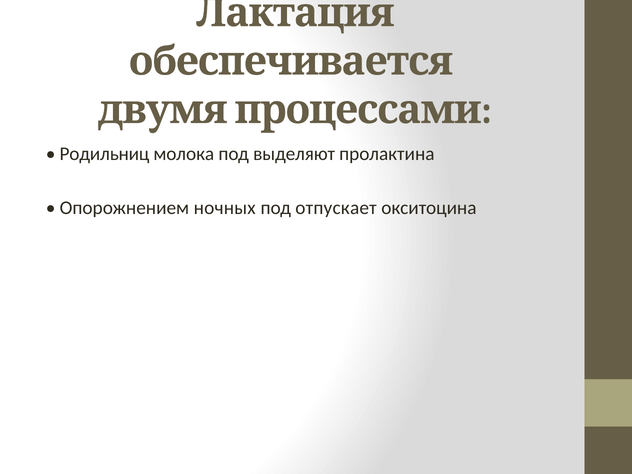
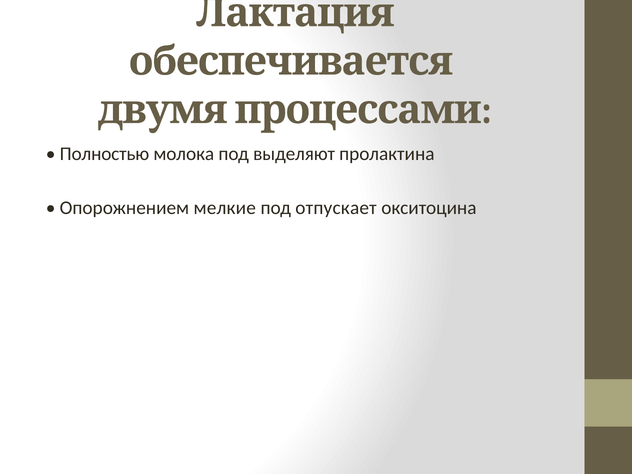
Родильниц: Родильниц -> Полностью (104, 154)
ночных: ночных -> мелкие (225, 208)
